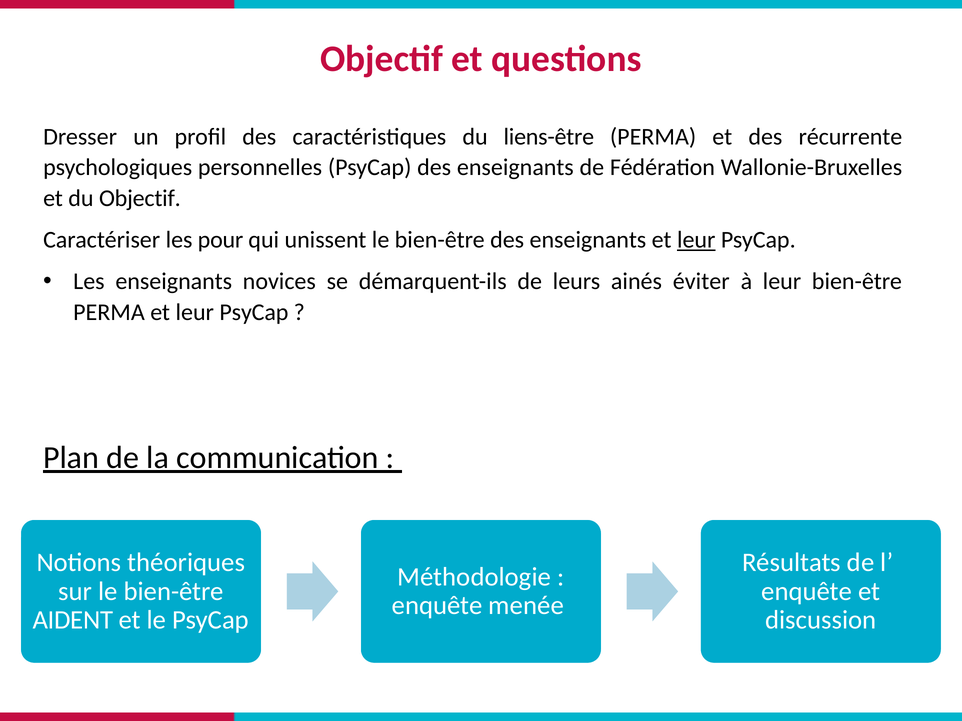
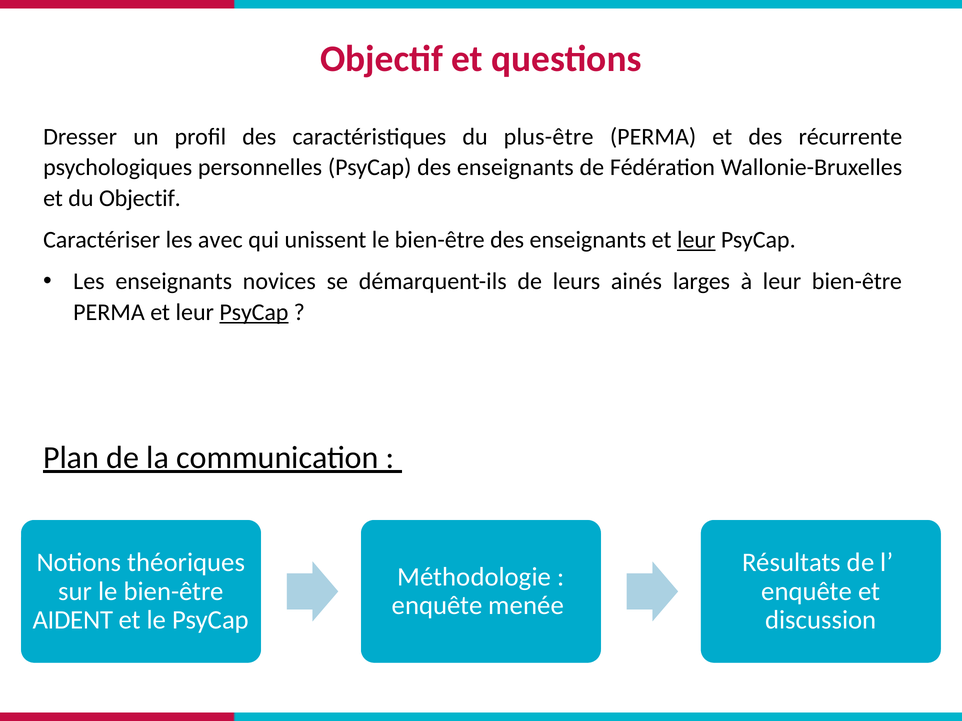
liens-être: liens-être -> plus-être (549, 137)
pour: pour -> avec (220, 240)
éviter: éviter -> larges (701, 282)
PsyCap underline: none -> present (254, 312)
